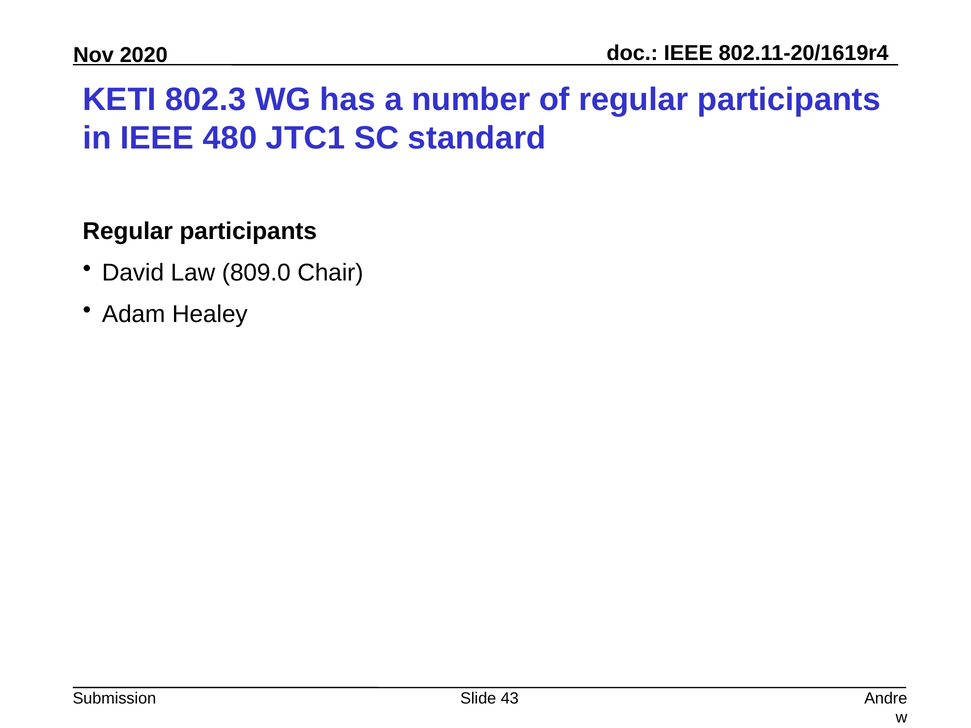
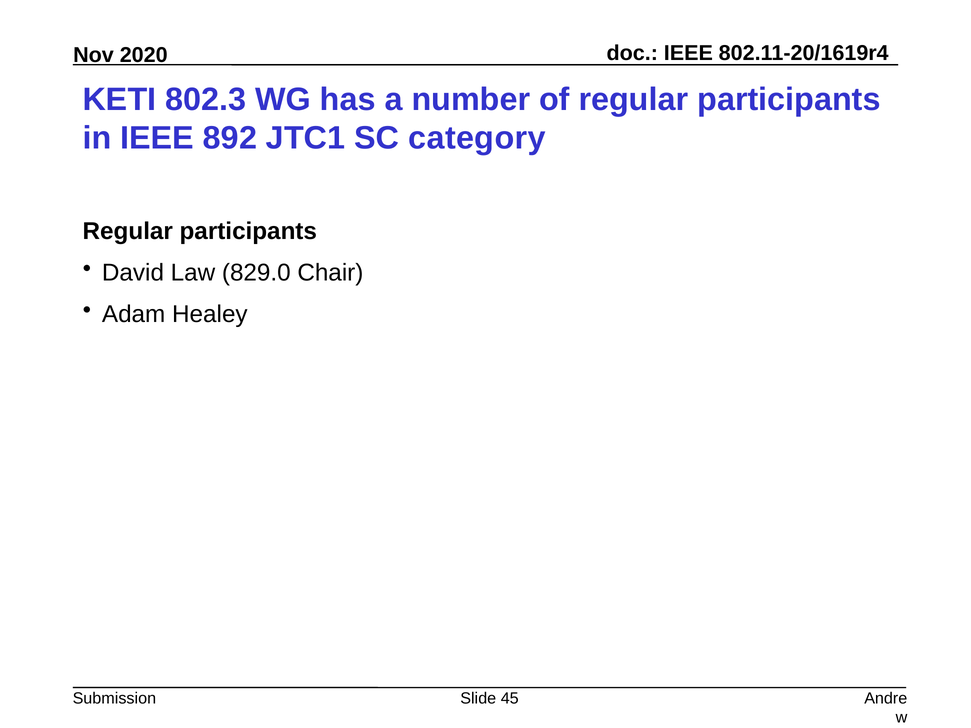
480: 480 -> 892 (230, 138)
standard: standard -> category (477, 138)
809.0: 809.0 -> 829.0 (256, 273)
43: 43 -> 45 (510, 698)
